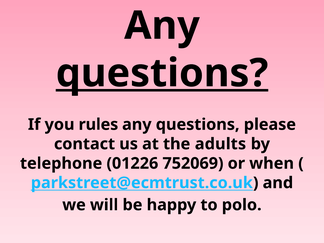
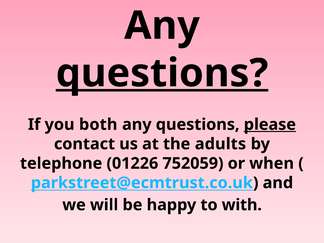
rules: rules -> both (98, 125)
please underline: none -> present (270, 125)
752069: 752069 -> 752059 (193, 163)
polo: polo -> with (242, 205)
